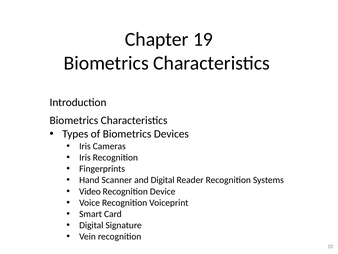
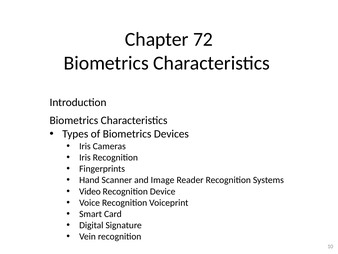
19: 19 -> 72 (203, 39)
and Digital: Digital -> Image (163, 180)
